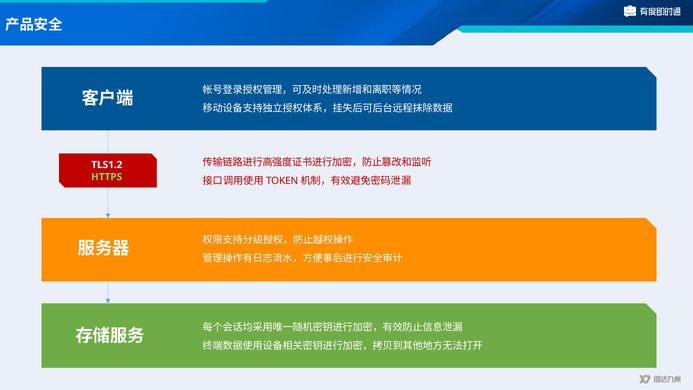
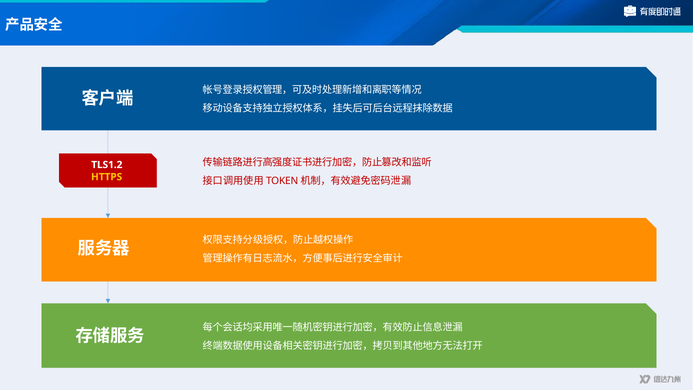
HTTPS colour: light green -> yellow (107, 177)
